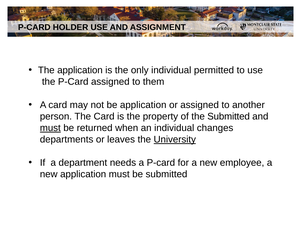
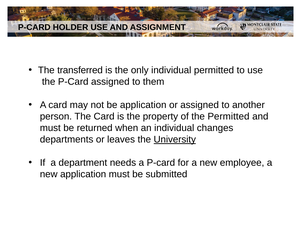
The application: application -> transferred (80, 70)
the Submitted: Submitted -> Permitted (228, 116)
must underline: present -> none (50, 128)
